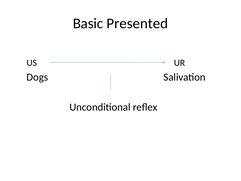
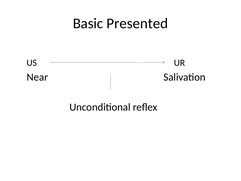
Dogs: Dogs -> Near (37, 77)
